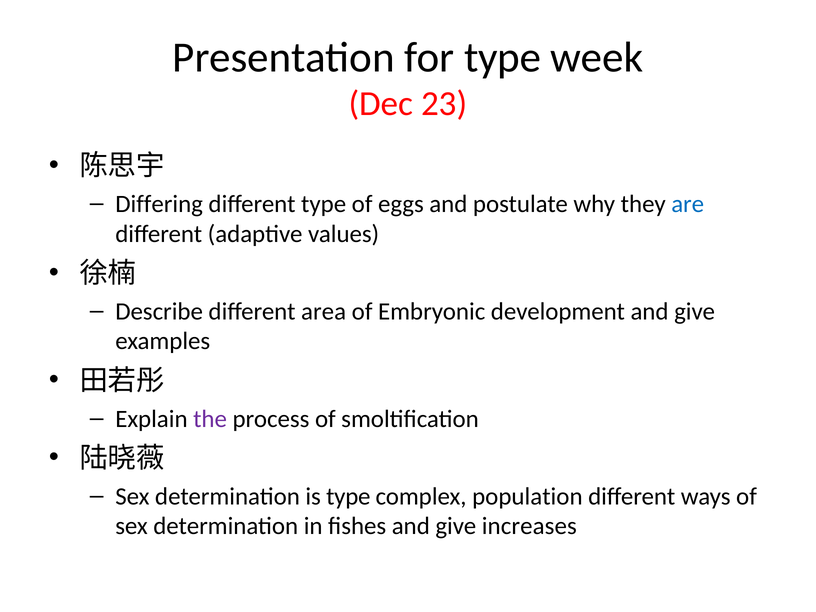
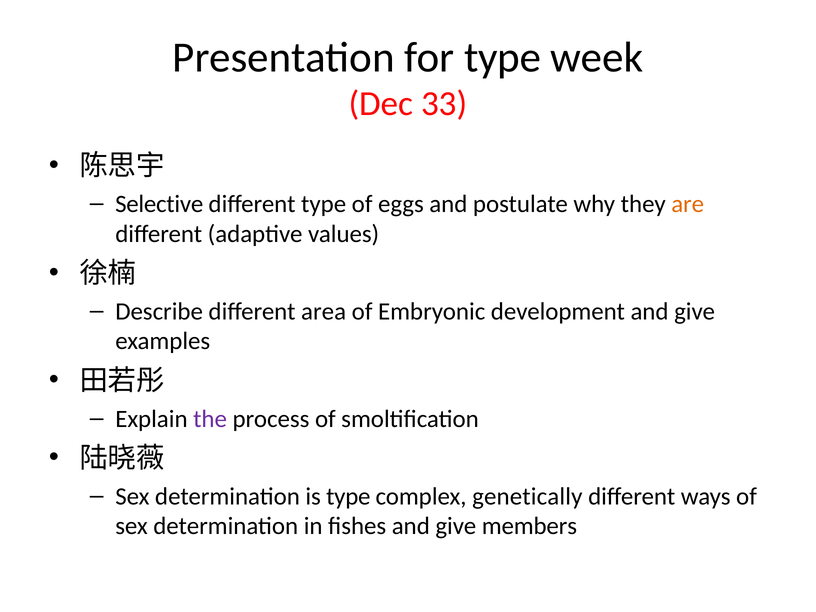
23: 23 -> 33 (444, 104)
Differing: Differing -> Selective (159, 204)
are colour: blue -> orange (688, 204)
population: population -> genetically (527, 496)
increases: increases -> members (529, 526)
